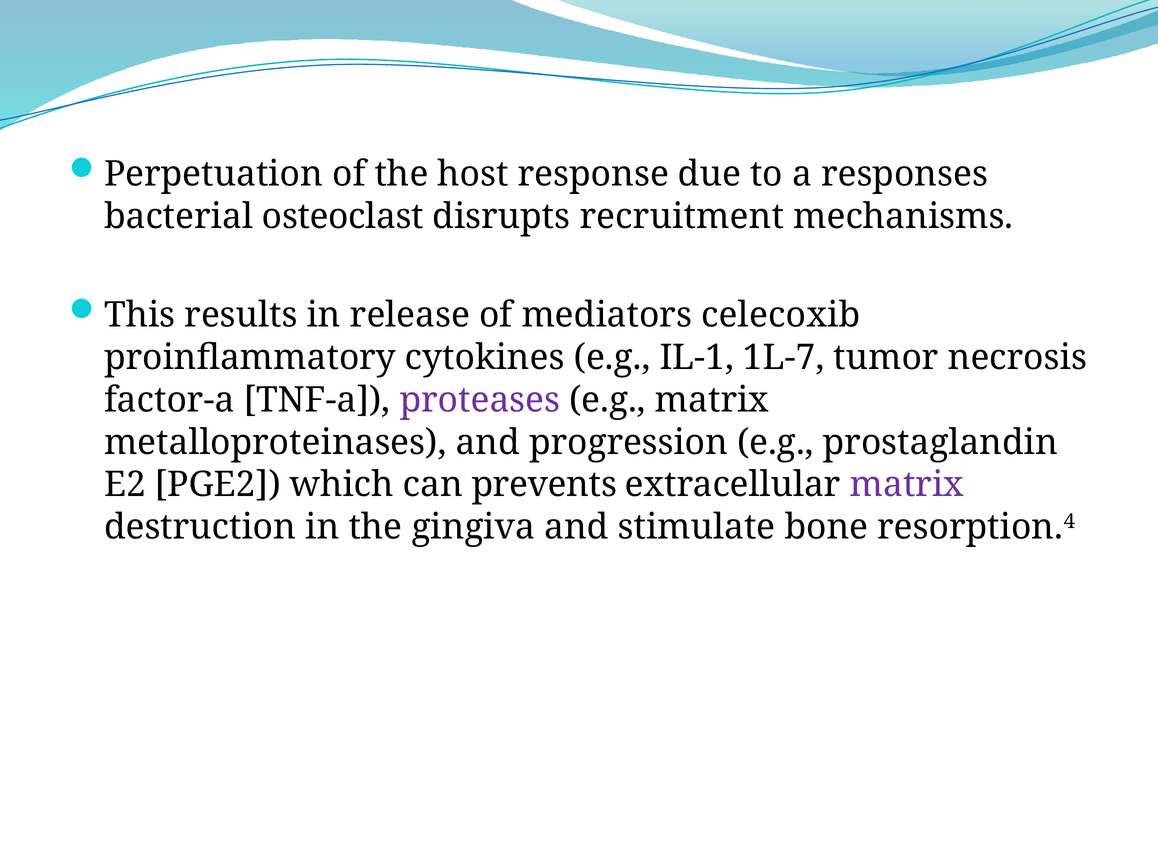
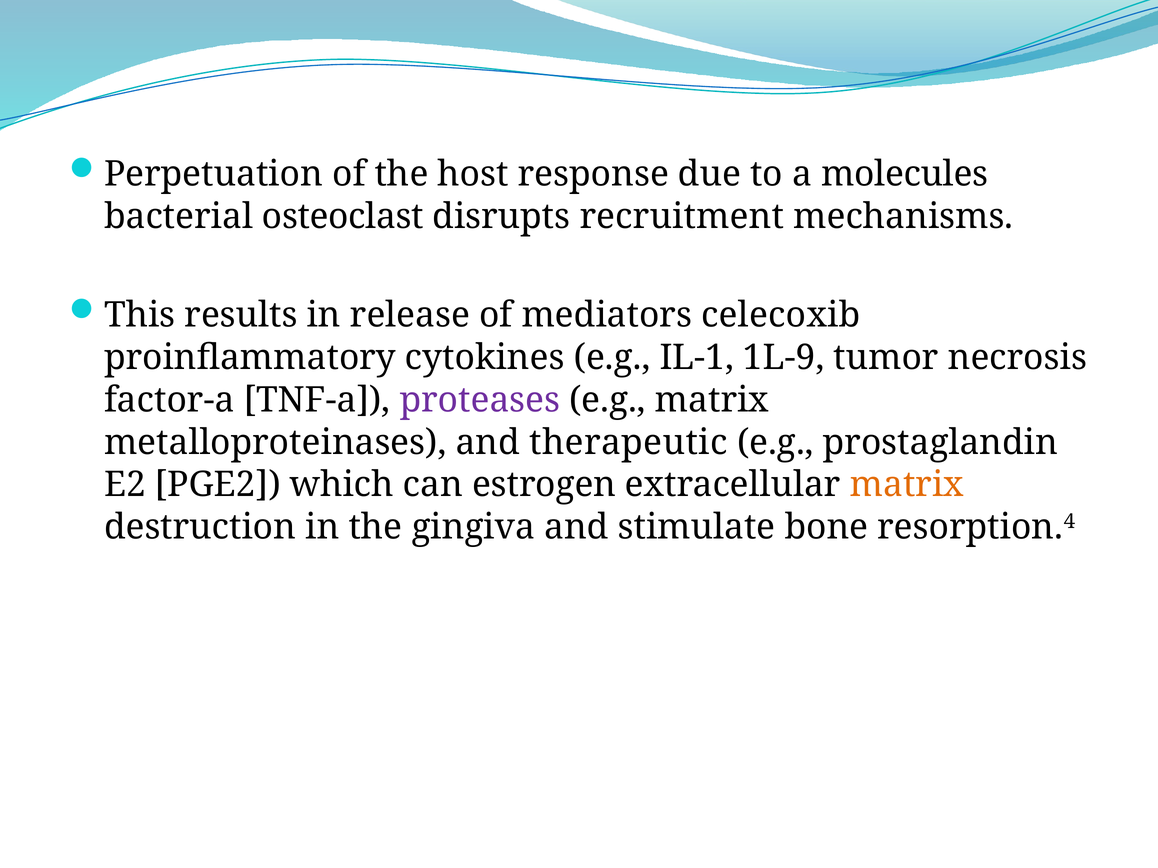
responses: responses -> molecules (905, 174)
1L-7: 1L-7 -> 1L-9 (784, 358)
progression: progression -> therapeutic (628, 443)
prevents: prevents -> estrogen (544, 485)
matrix colour: purple -> orange (907, 485)
